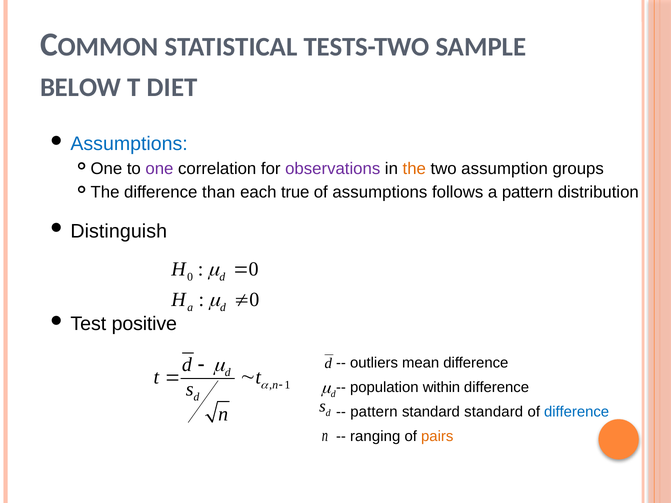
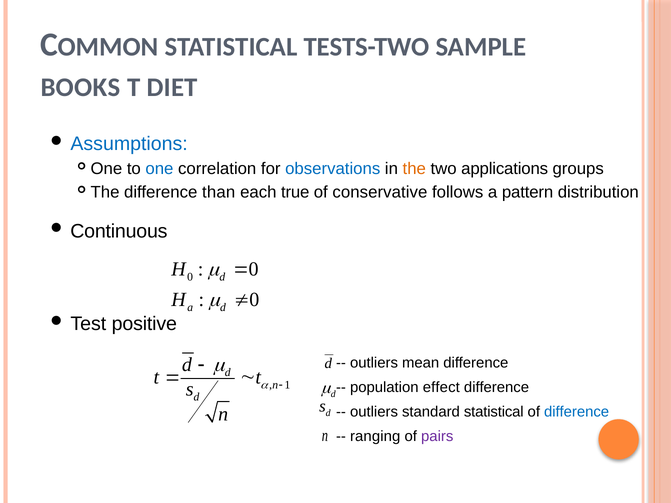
BELOW: BELOW -> BOOKS (80, 87)
one colour: purple -> blue (159, 169)
observations colour: purple -> blue (333, 169)
assumption: assumption -> applications (505, 169)
of assumptions: assumptions -> conservative (380, 192)
Distinguish: Distinguish -> Continuous (119, 231)
within: within -> effect (441, 387)
pattern: pattern -> outliers (374, 412)
standard standard: standard -> statistical (494, 412)
pairs colour: orange -> purple (437, 437)
